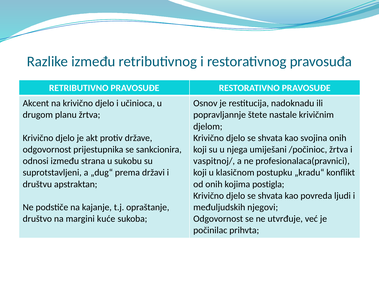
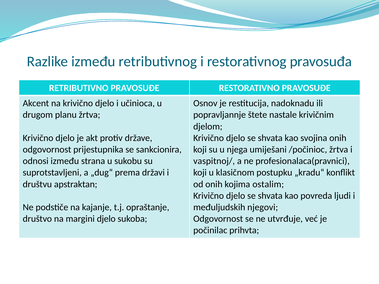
postigla: postigla -> ostalim (268, 184)
margini kuće: kuće -> djelo (106, 219)
